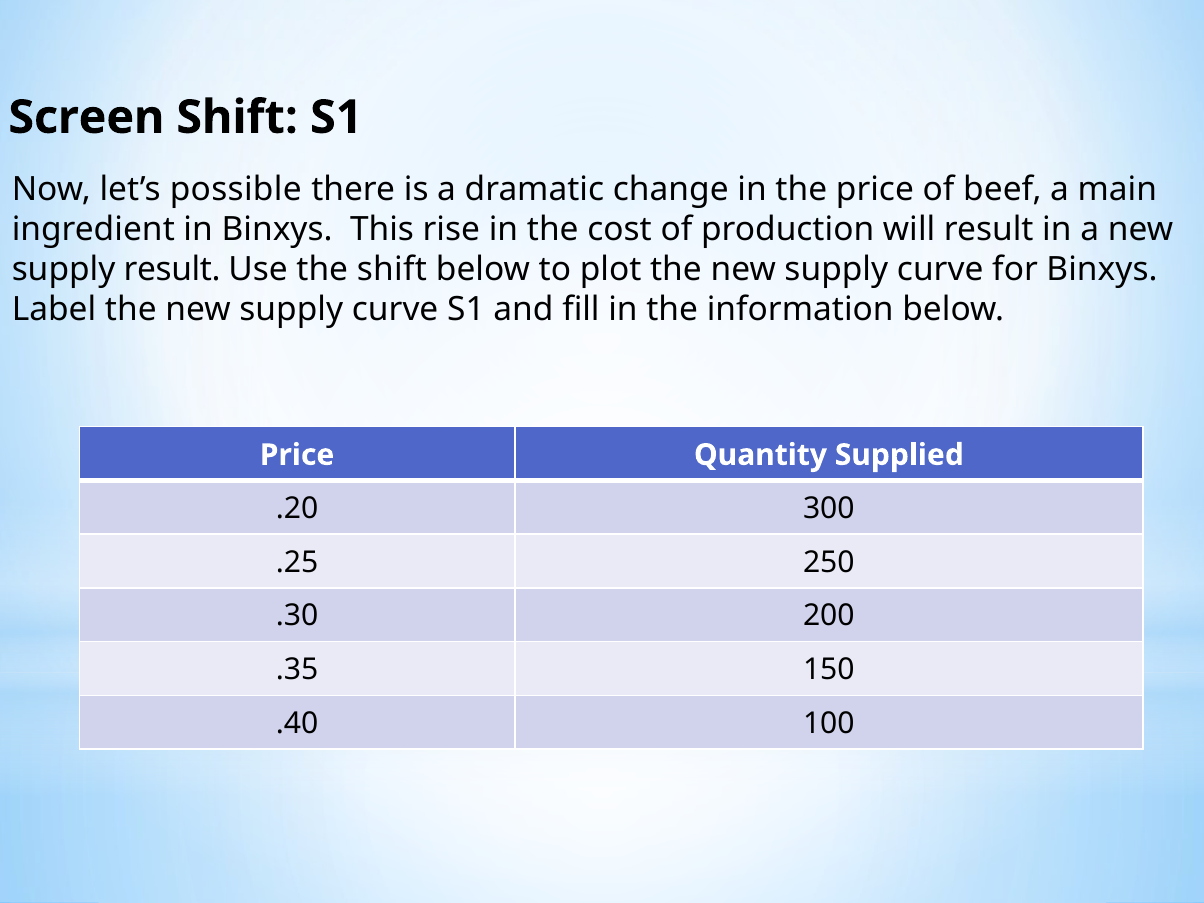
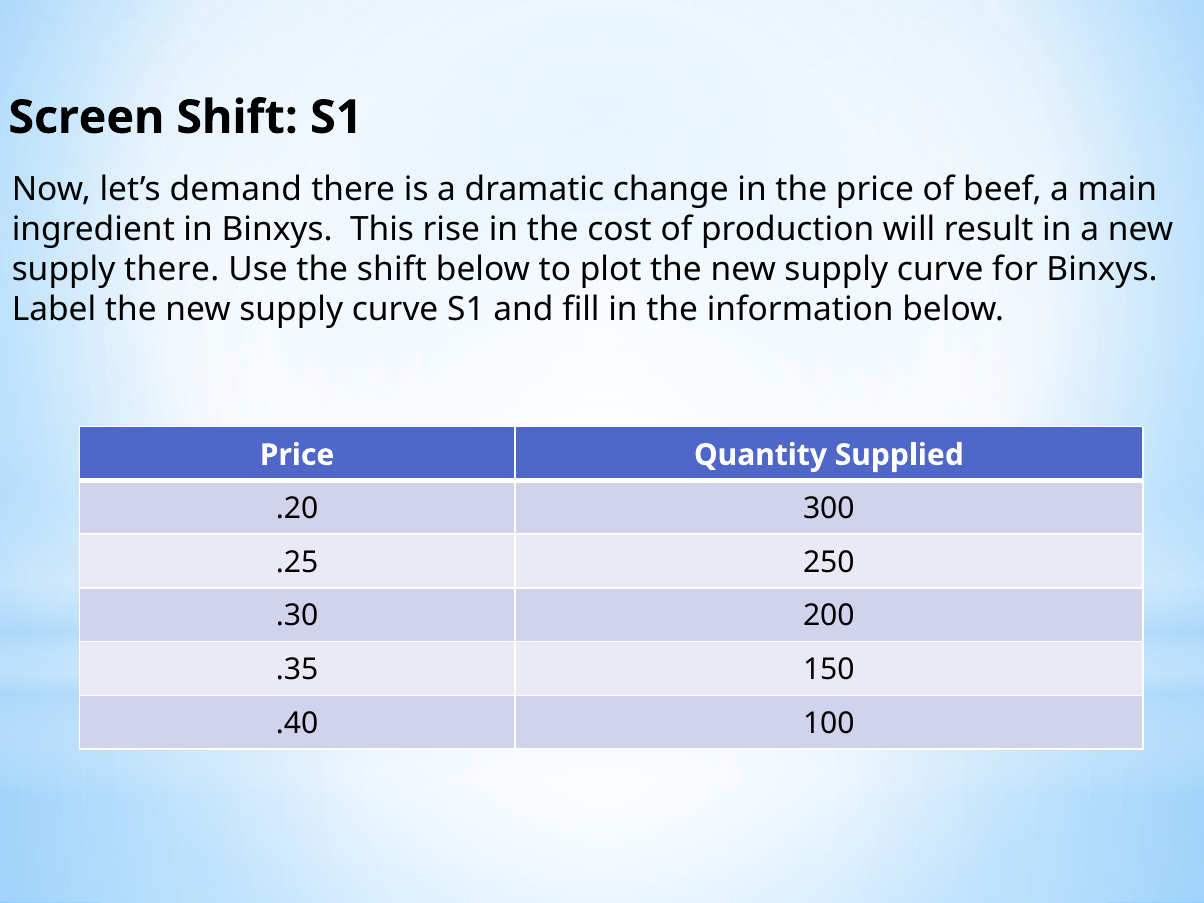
possible: possible -> demand (236, 189)
supply result: result -> there (172, 269)
